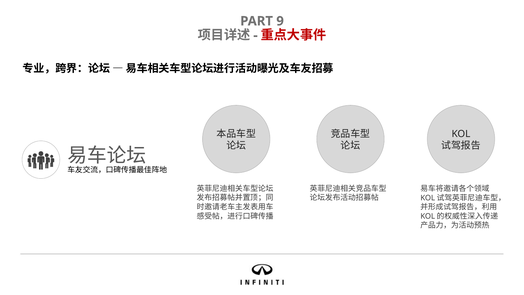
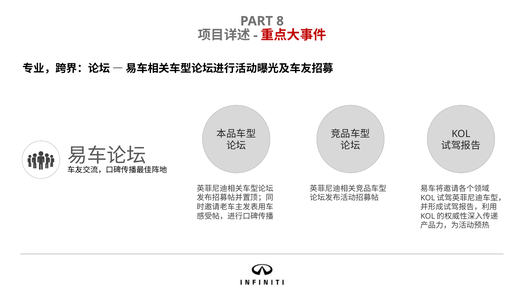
9: 9 -> 8 (280, 21)
